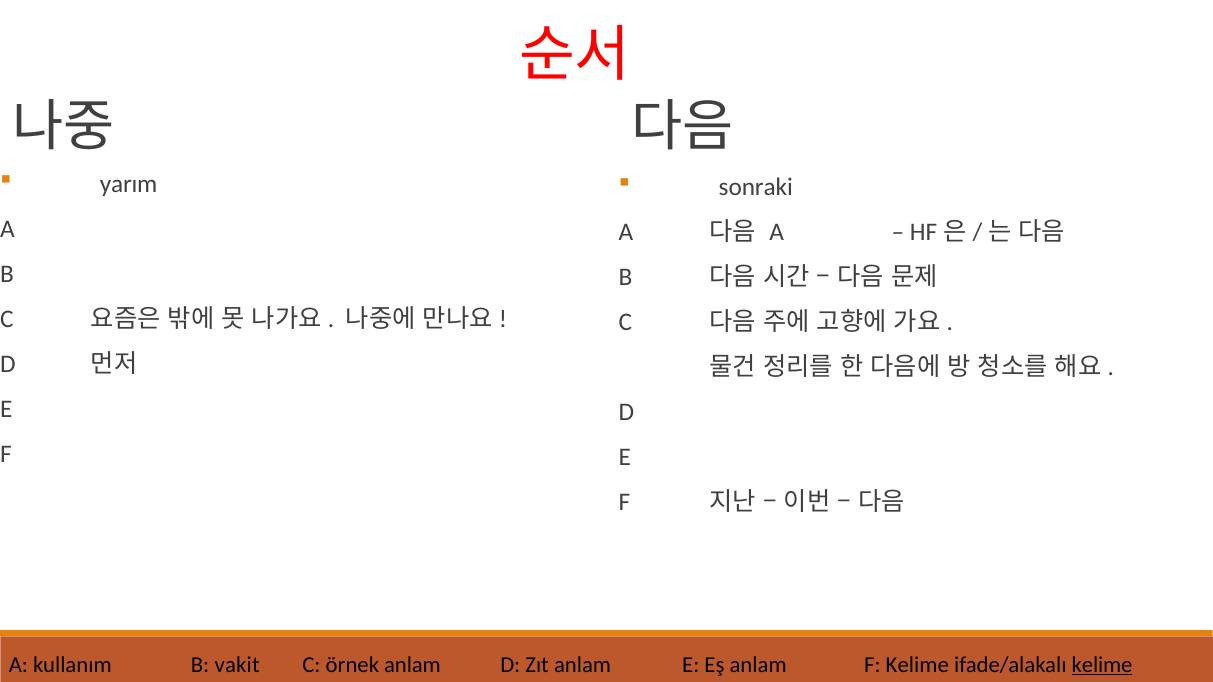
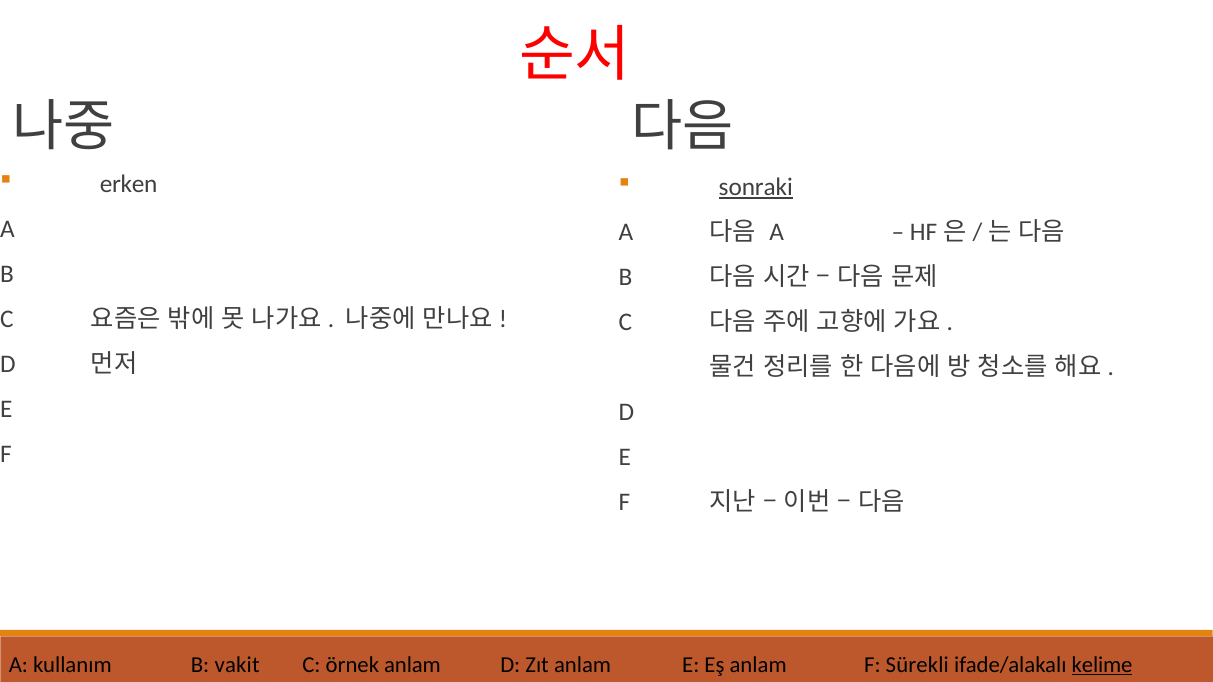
yarım: yarım -> erken (129, 184)
sonraki underline: none -> present (756, 187)
F Kelime: Kelime -> Sürekli (917, 665)
